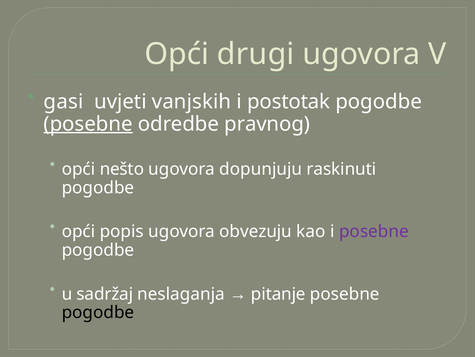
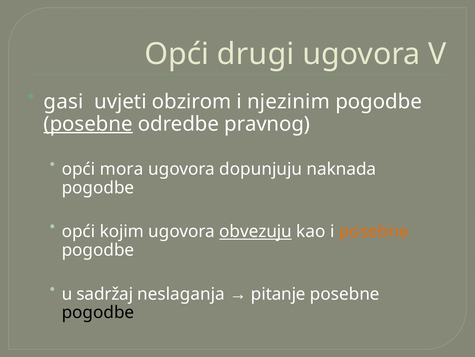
vanjskih: vanjskih -> obzirom (192, 102)
postotak: postotak -> njezinim (288, 102)
nešto: nešto -> mora (122, 169)
raskinuti: raskinuti -> naknada (341, 169)
popis: popis -> kojim (122, 231)
obvezuju underline: none -> present (256, 231)
posebne colour: purple -> orange (374, 231)
